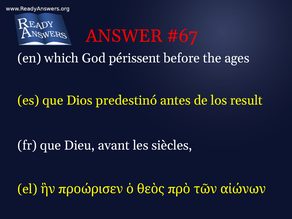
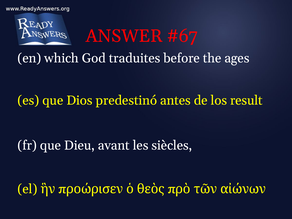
périssent: périssent -> traduites (135, 58)
